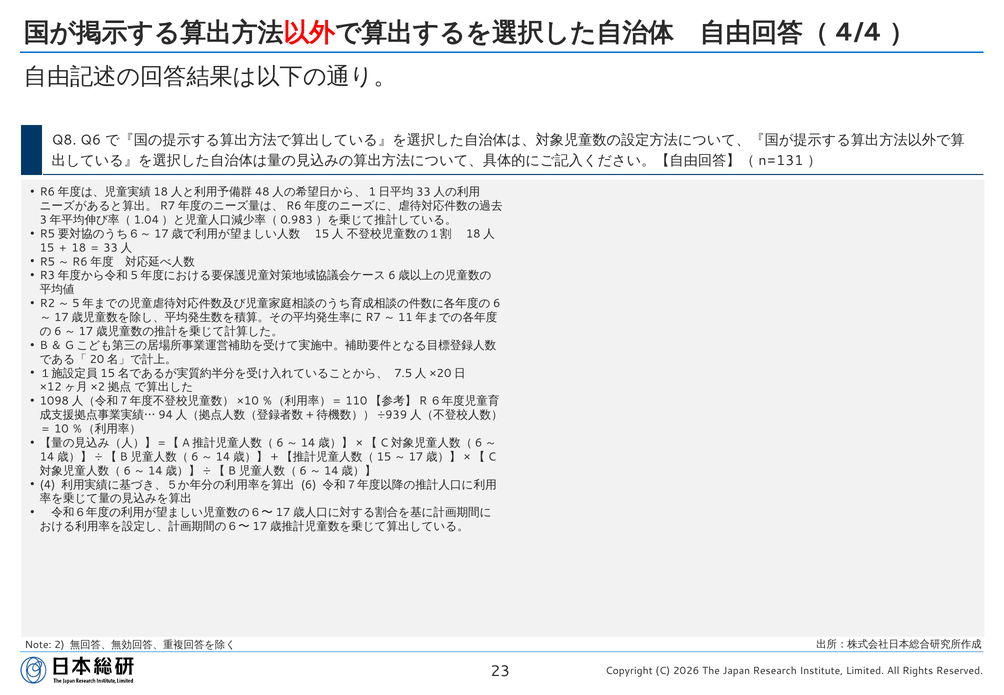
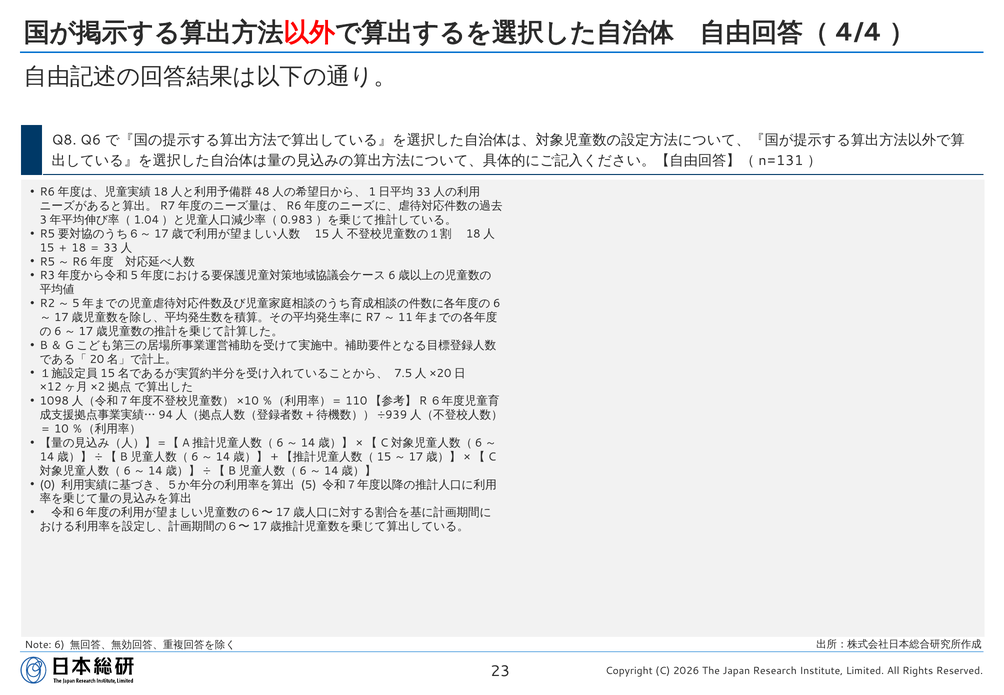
4: 4 -> 0 (48, 485)
6: 6 -> 5 (309, 485)
2: 2 -> 6 (59, 645)
